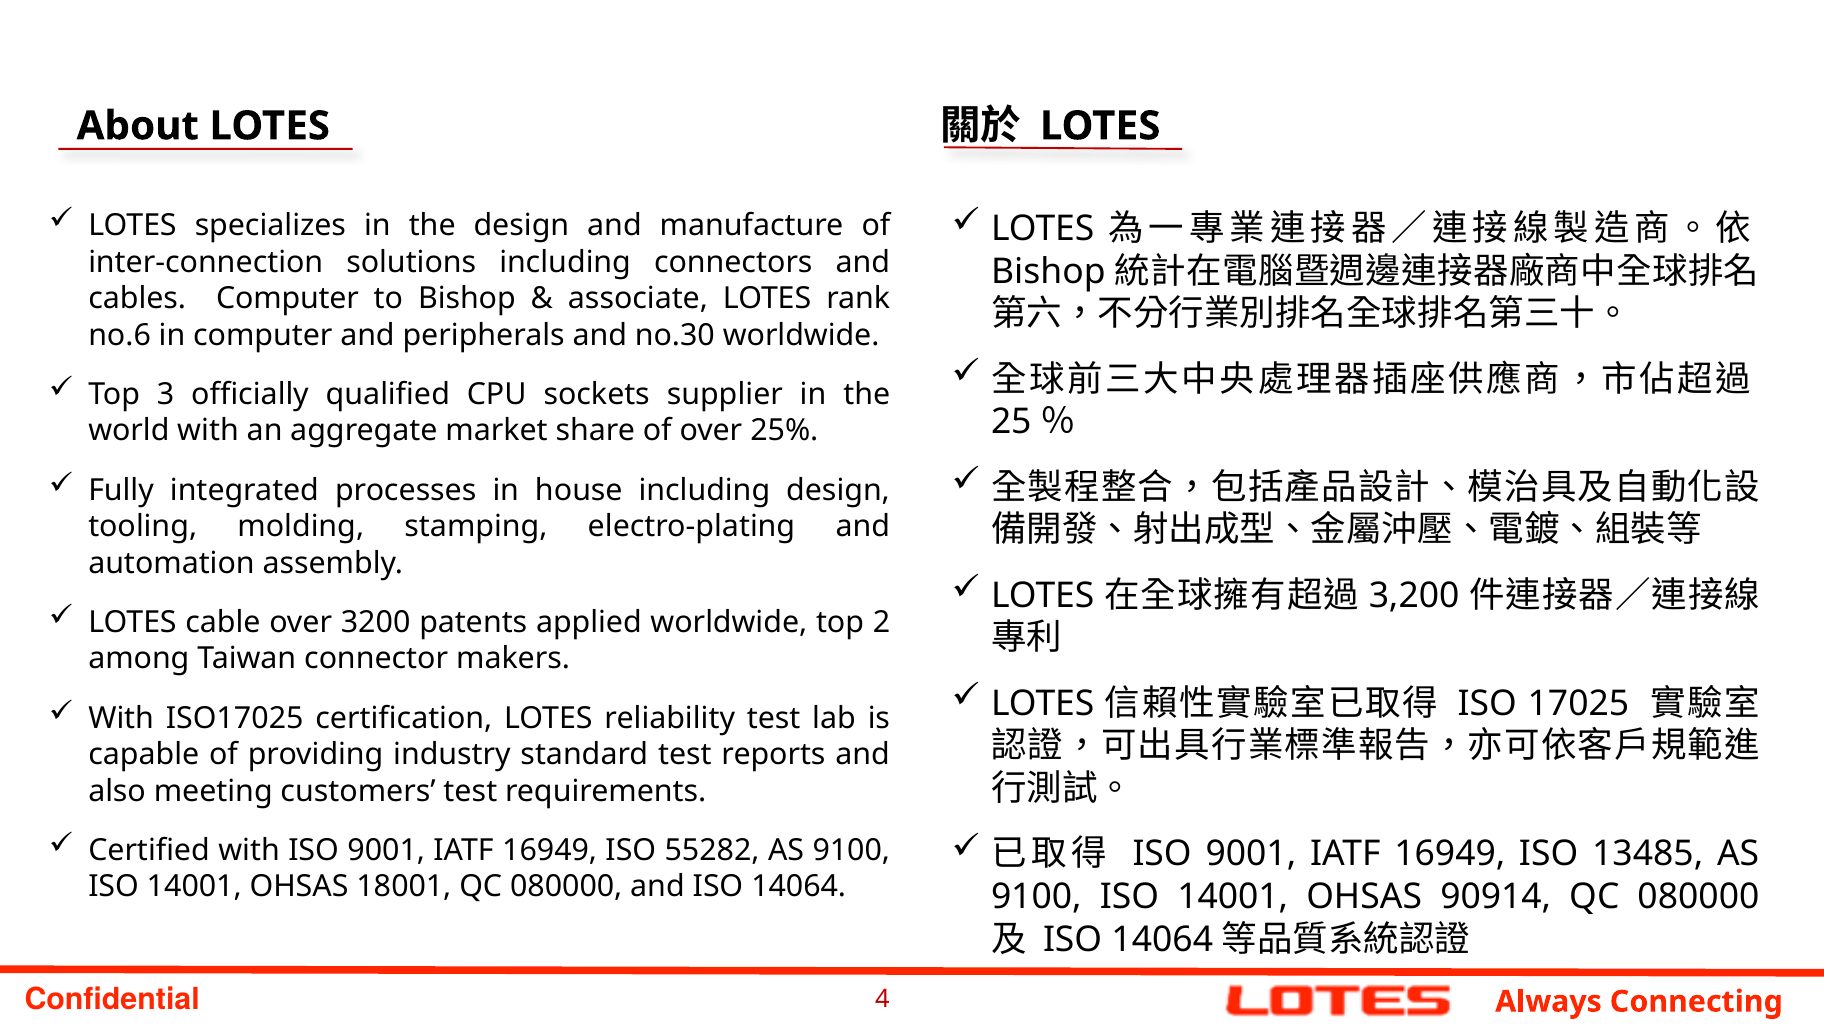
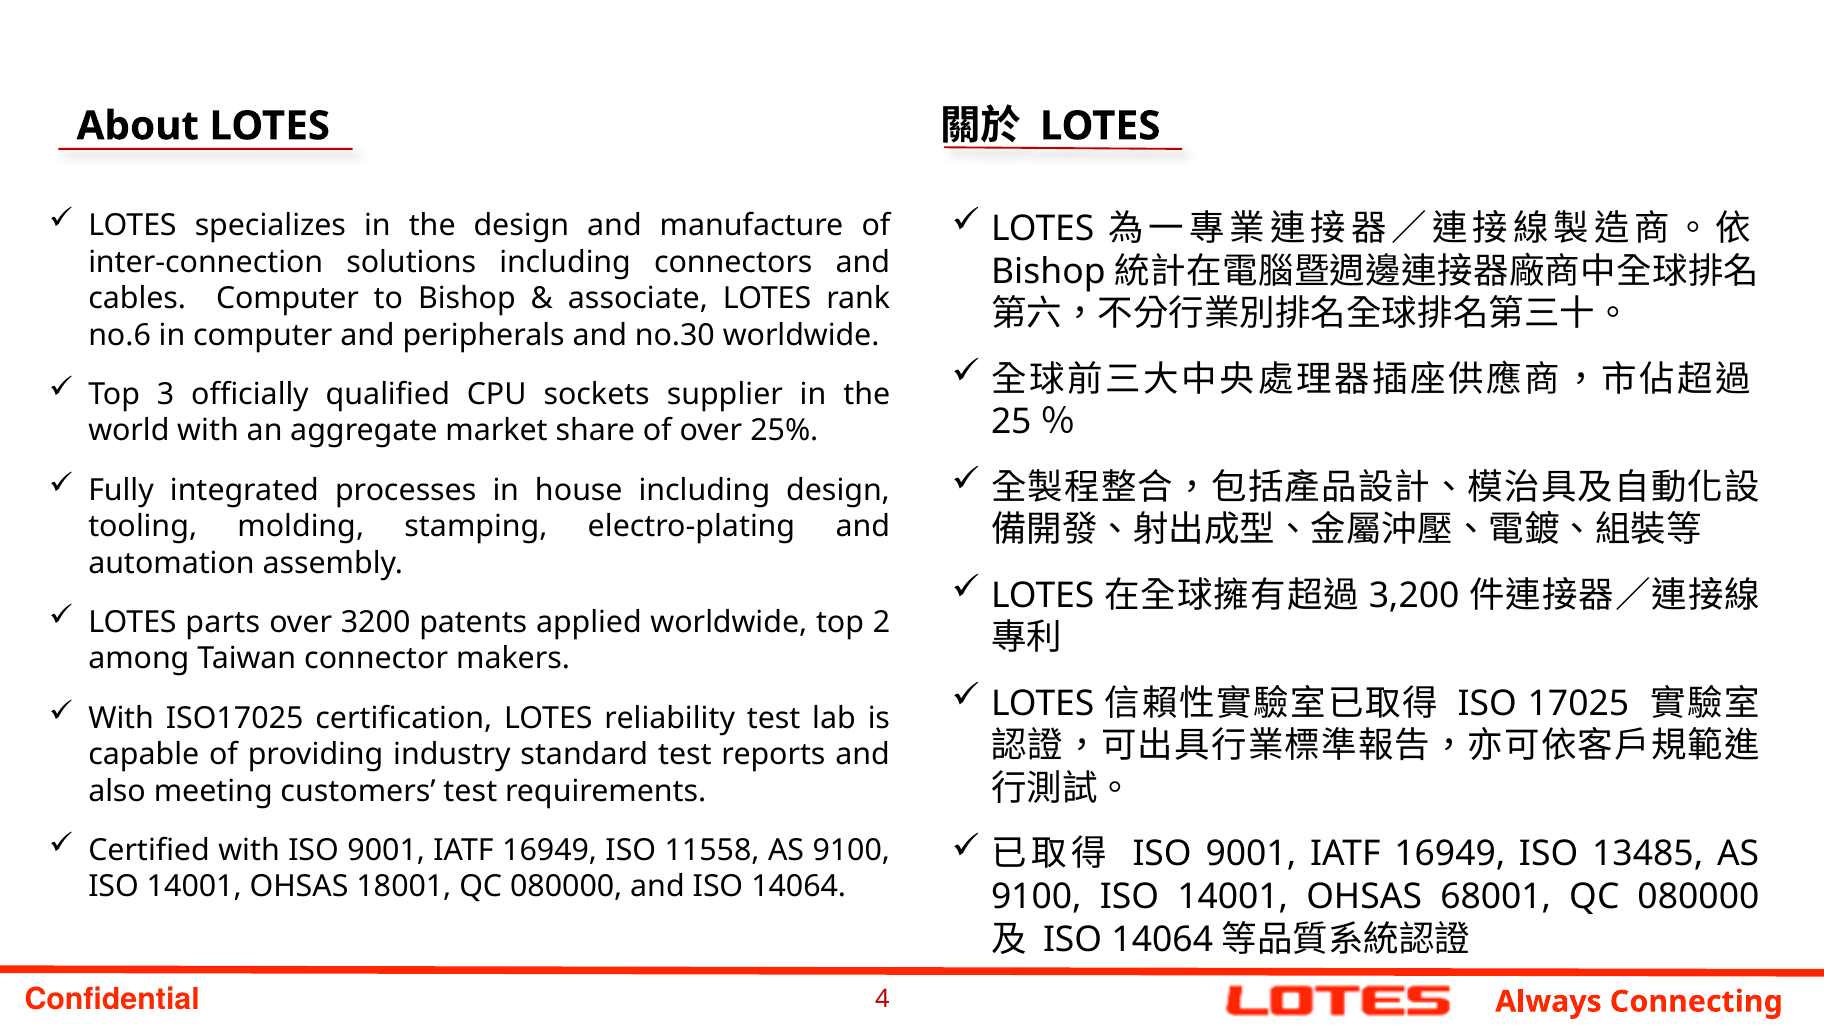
cable: cable -> parts (223, 622)
55282: 55282 -> 11558 (712, 850)
90914: 90914 -> 68001 (1496, 897)
